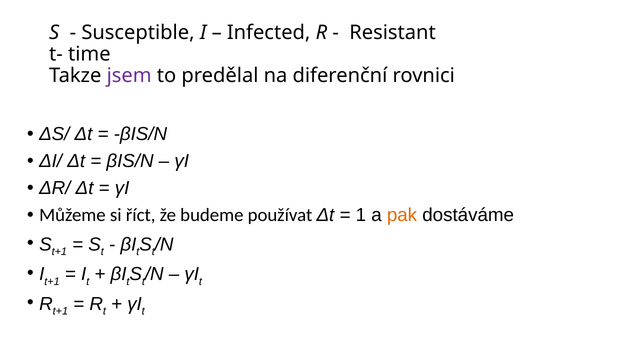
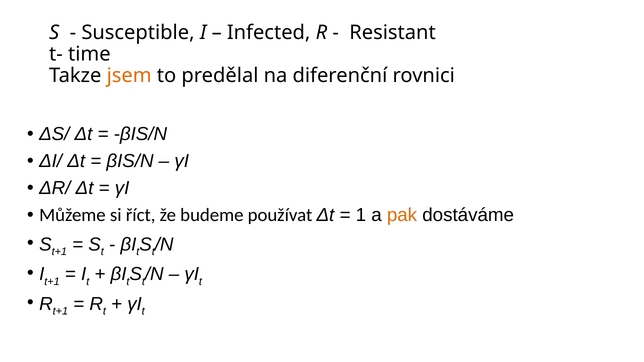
jsem colour: purple -> orange (129, 76)
